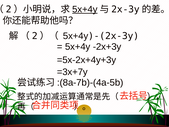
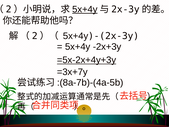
=5x-2x+4y+3y underline: none -> present (87, 60)
